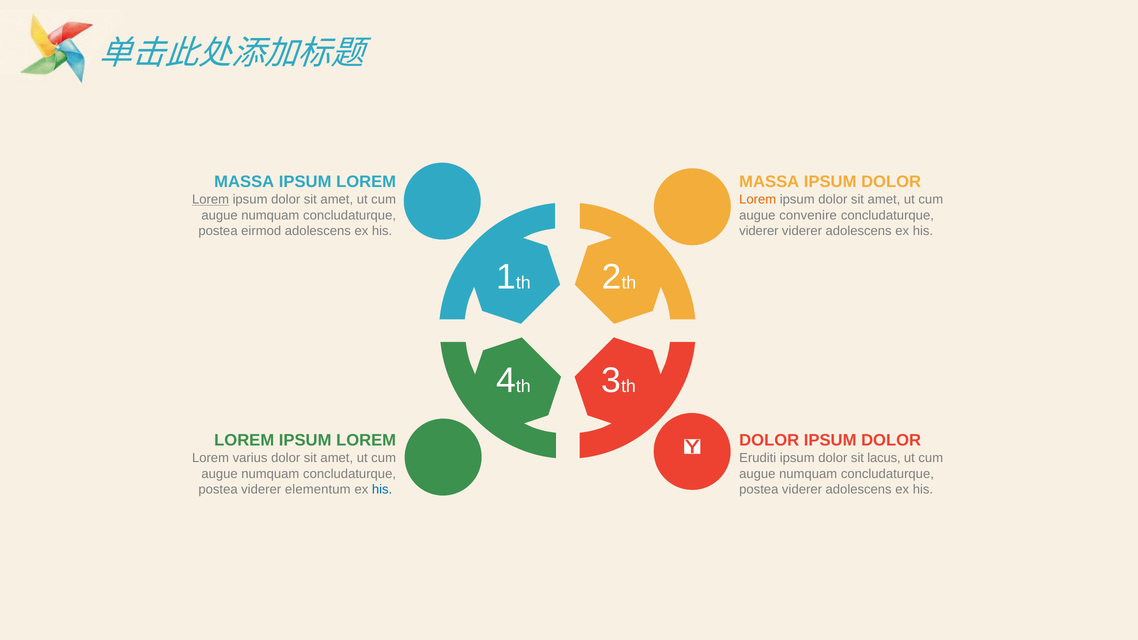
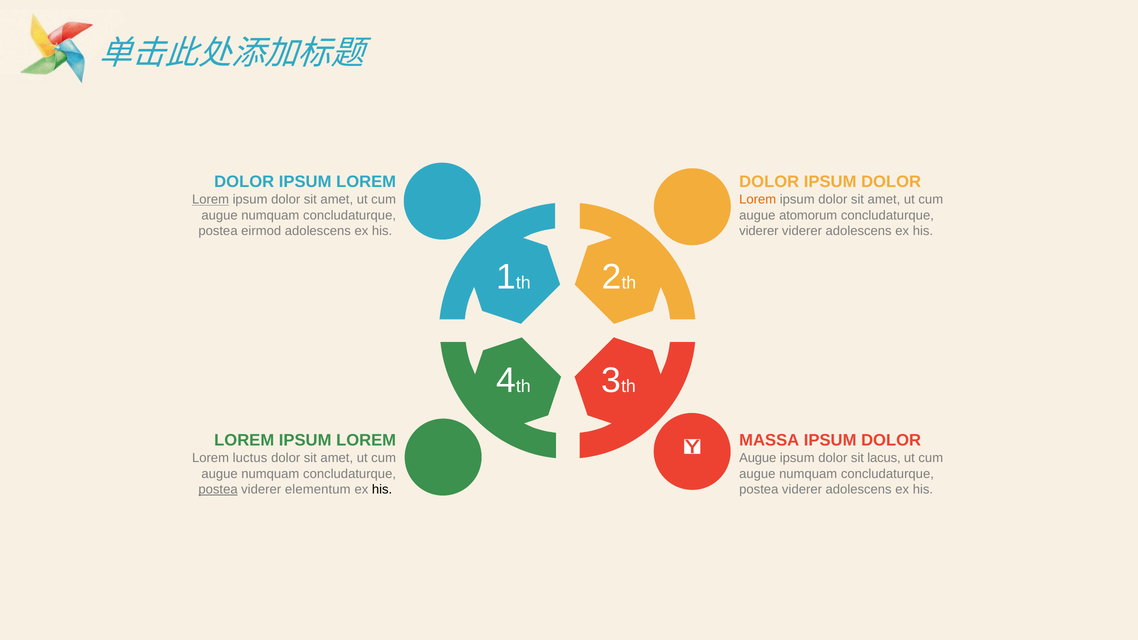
MASSA: MASSA -> DOLOR (244, 182)
MASSA: MASSA -> DOLOR (769, 182)
convenire: convenire -> atomorum (808, 215)
DOLOR: DOLOR -> MASSA (769, 440)
varius: varius -> luctus (250, 458)
Eruditi: Eruditi -> Augue (758, 458)
postea underline: none -> present (218, 489)
his colour: blue -> black (382, 489)
